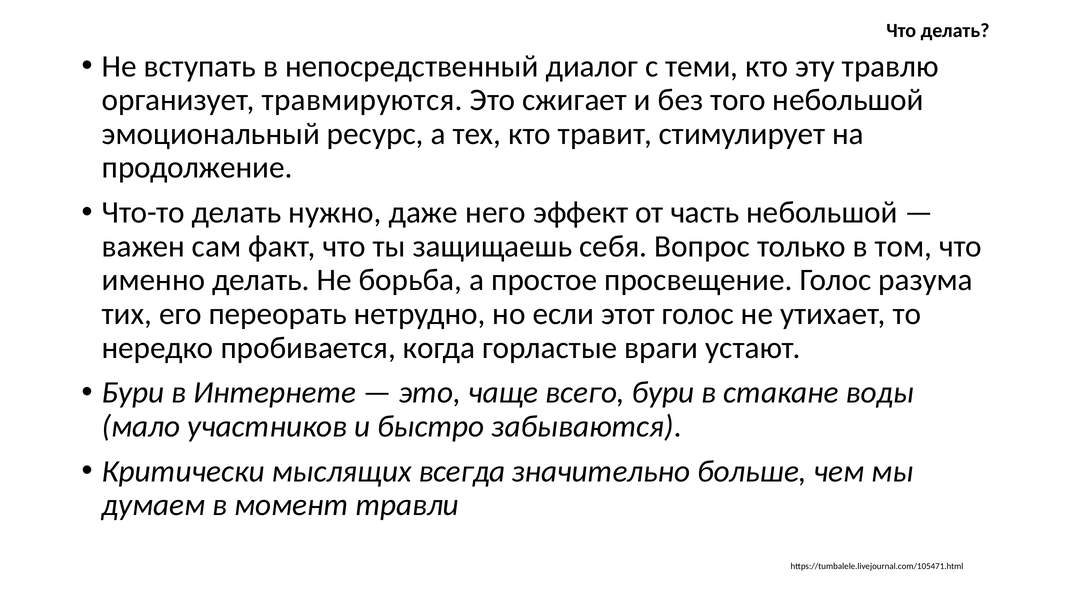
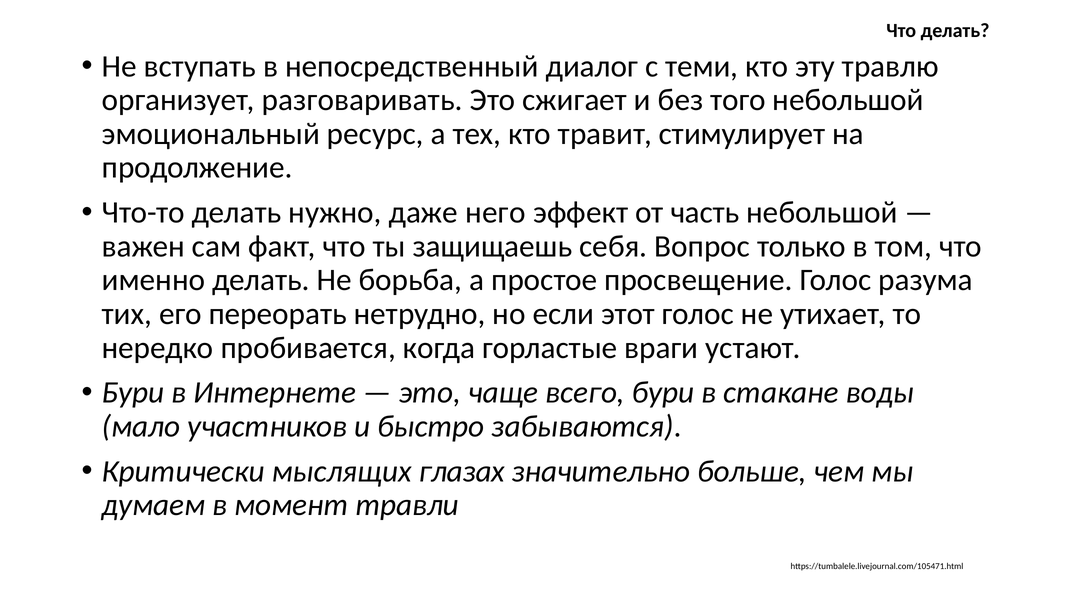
травмируются: травмируются -> разговаривать (362, 100)
всегда: всегда -> глазах (462, 471)
